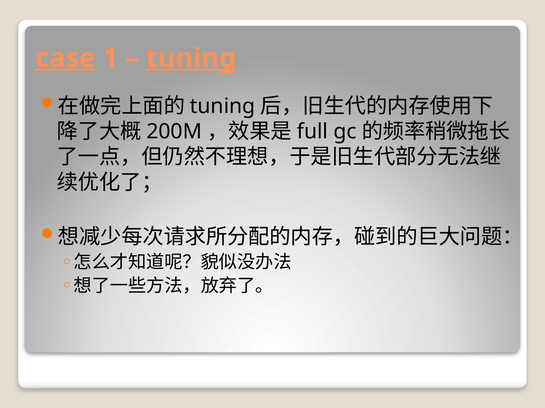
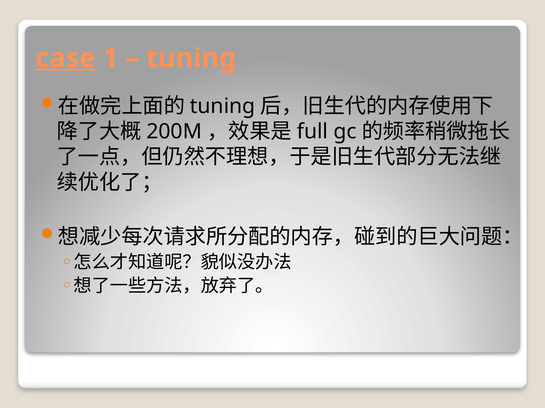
tuning underline: present -> none (191, 58)
